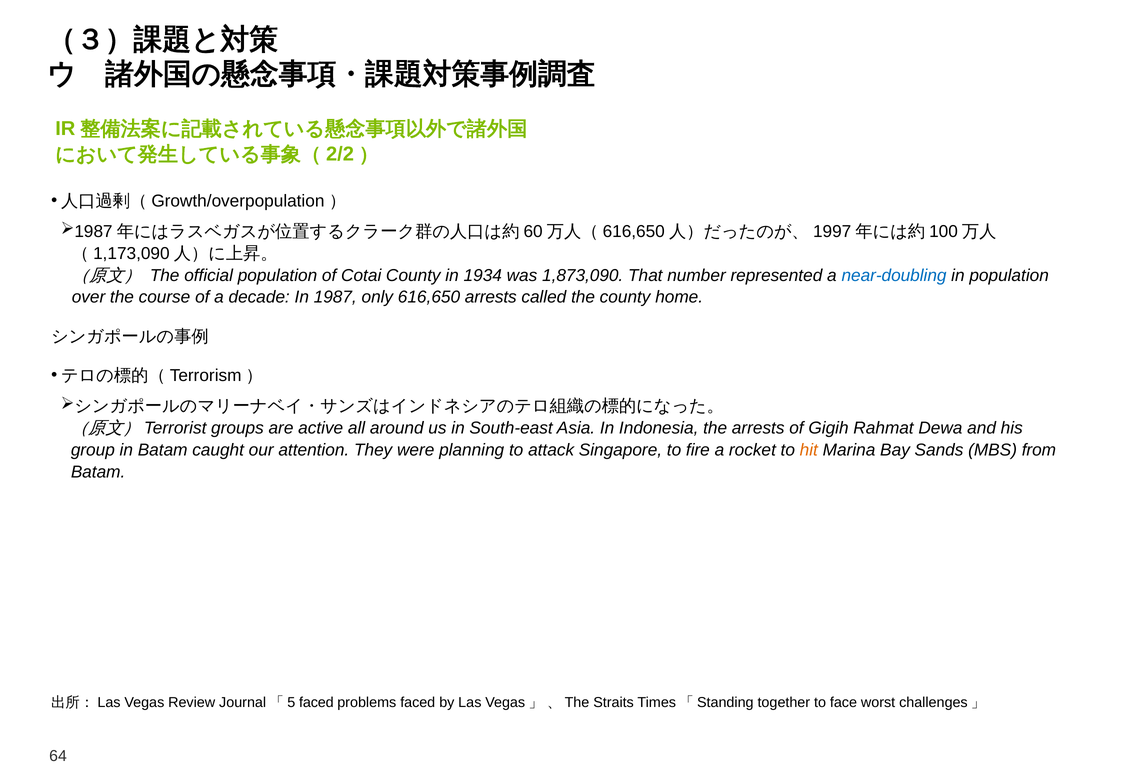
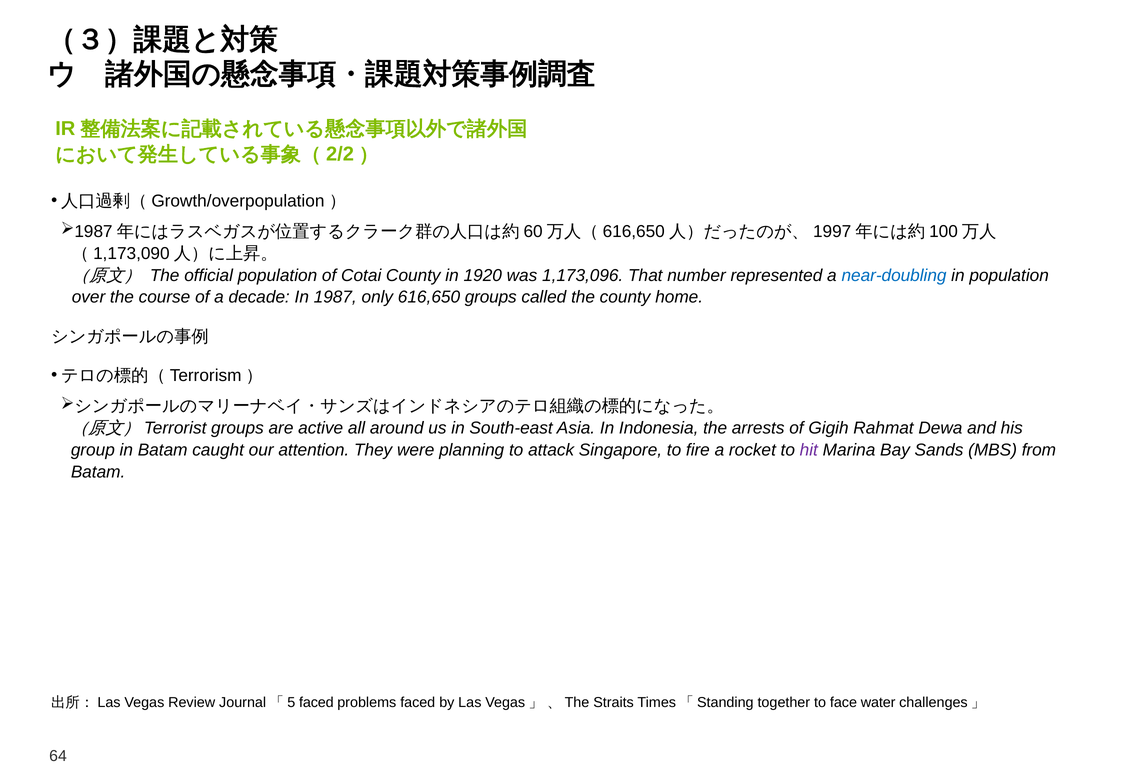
1934: 1934 -> 1920 (483, 275)
1,873,090: 1,873,090 -> 1,173,096 (583, 275)
616,650 arrests: arrests -> groups (491, 297)
hit colour: orange -> purple (809, 450)
worst: worst -> water (878, 703)
